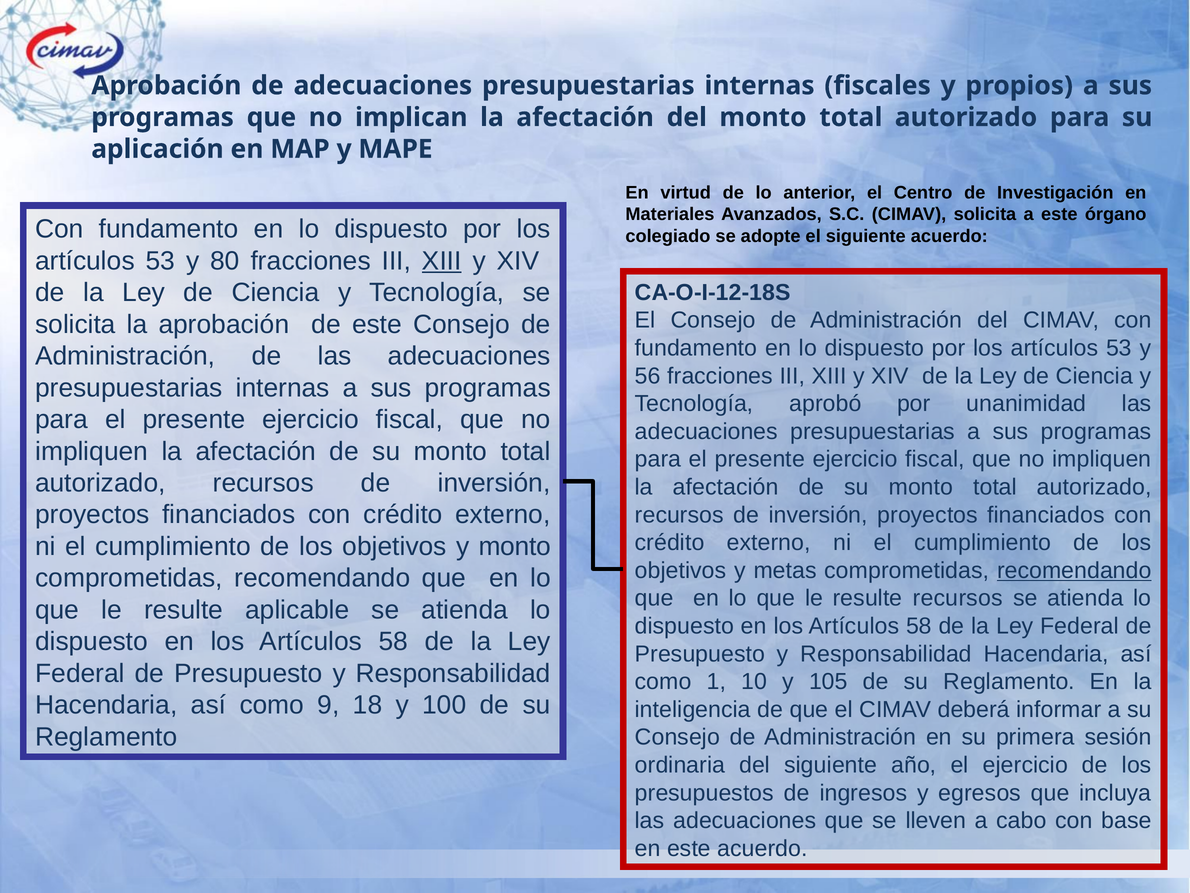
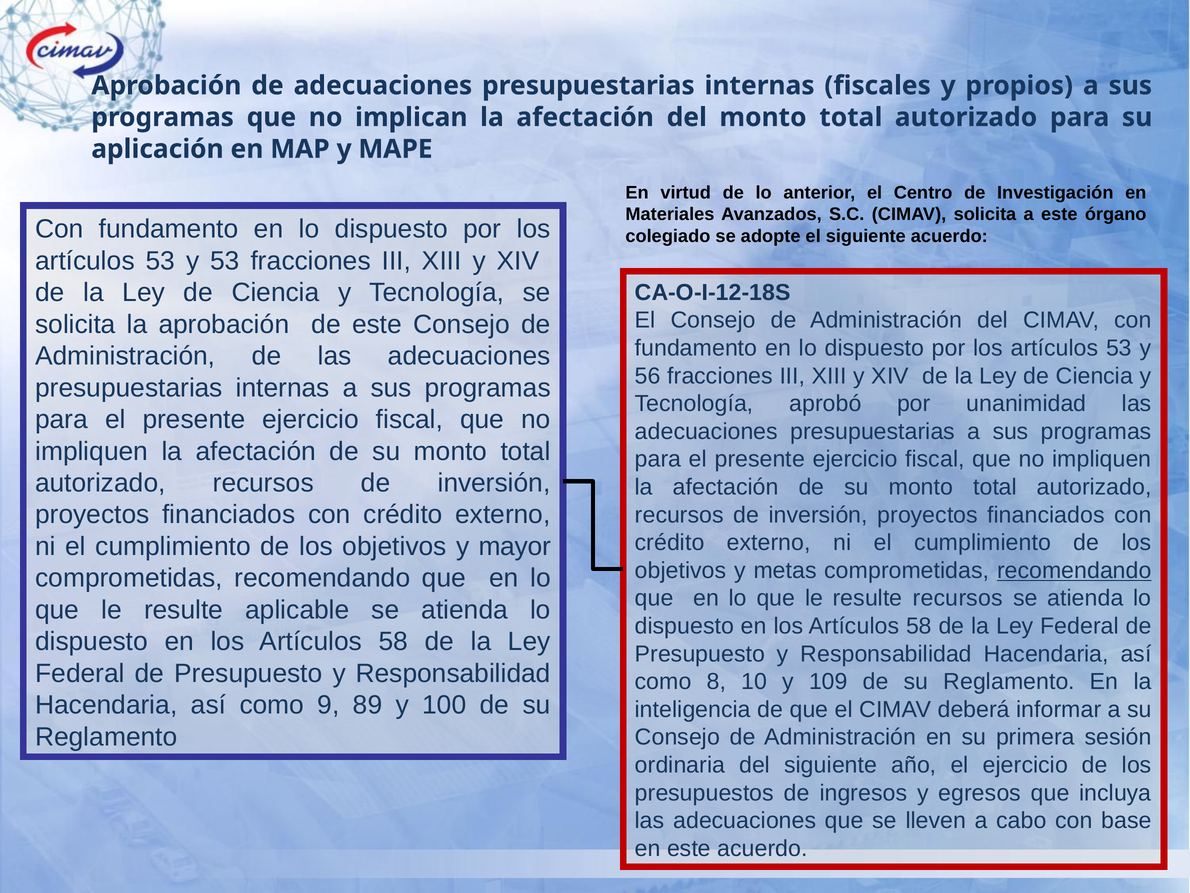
y 80: 80 -> 53 (225, 261)
XIII underline: present -> none (442, 261)
y monto: monto -> mayor (515, 546)
1: 1 -> 8 (716, 681)
105: 105 -> 109 (828, 681)
18: 18 -> 89 (368, 705)
